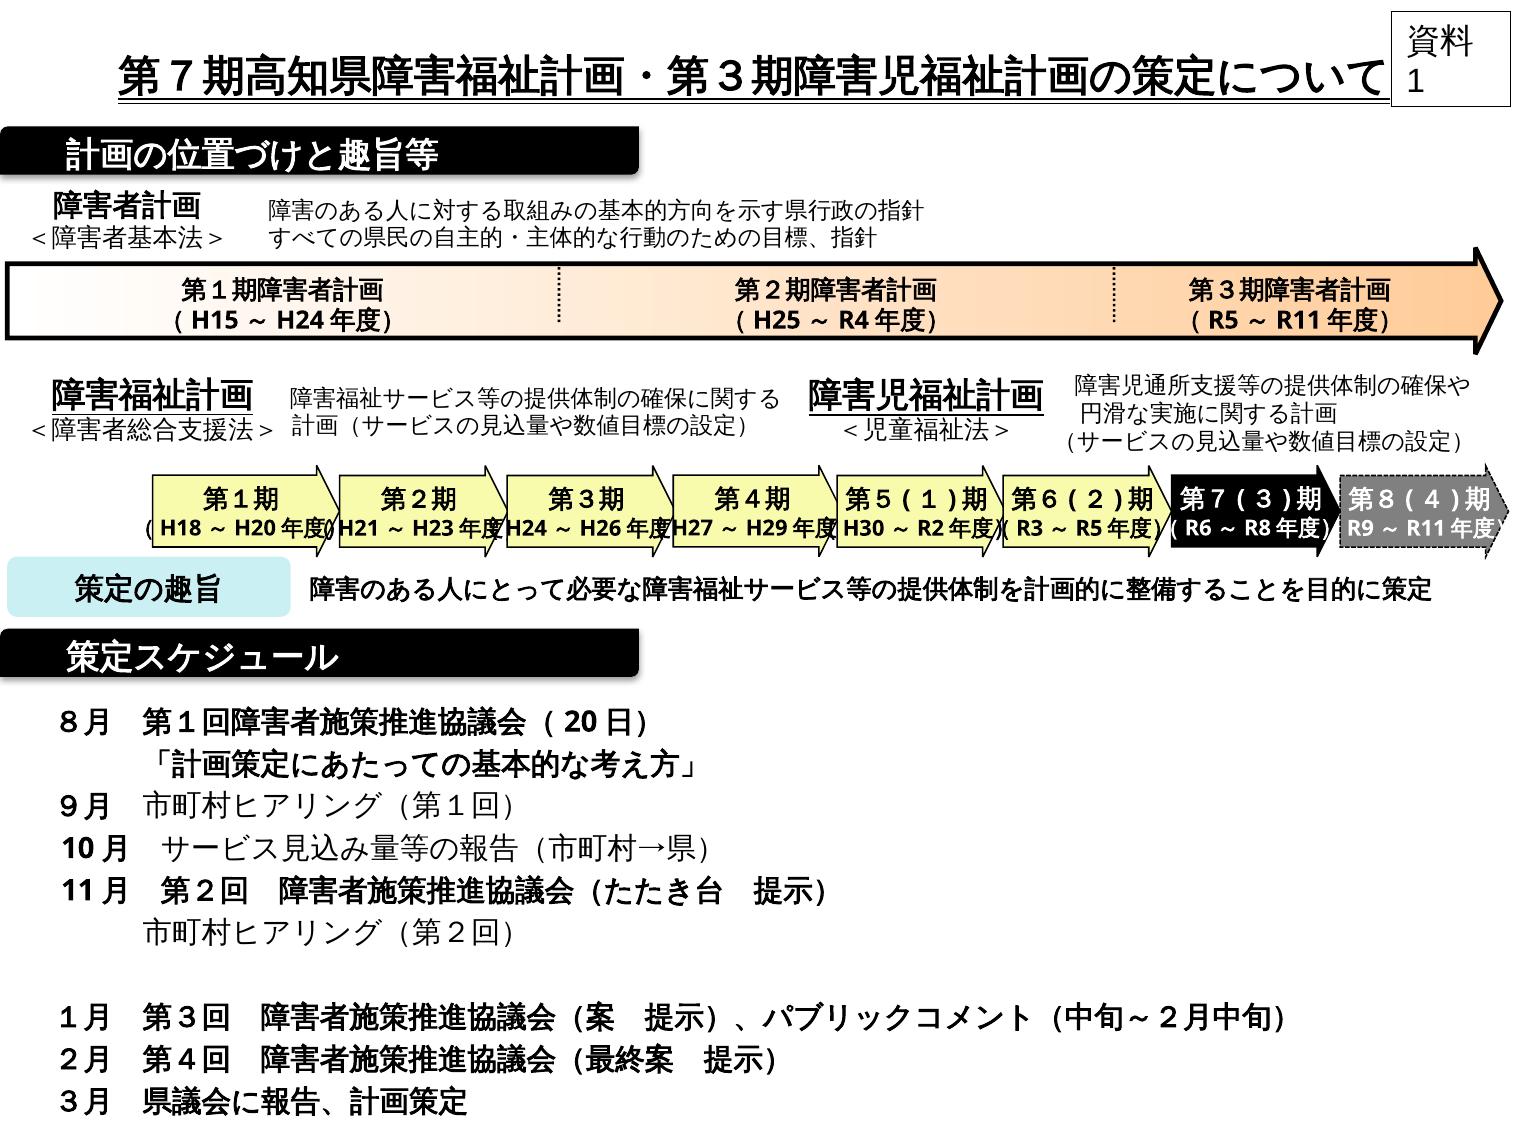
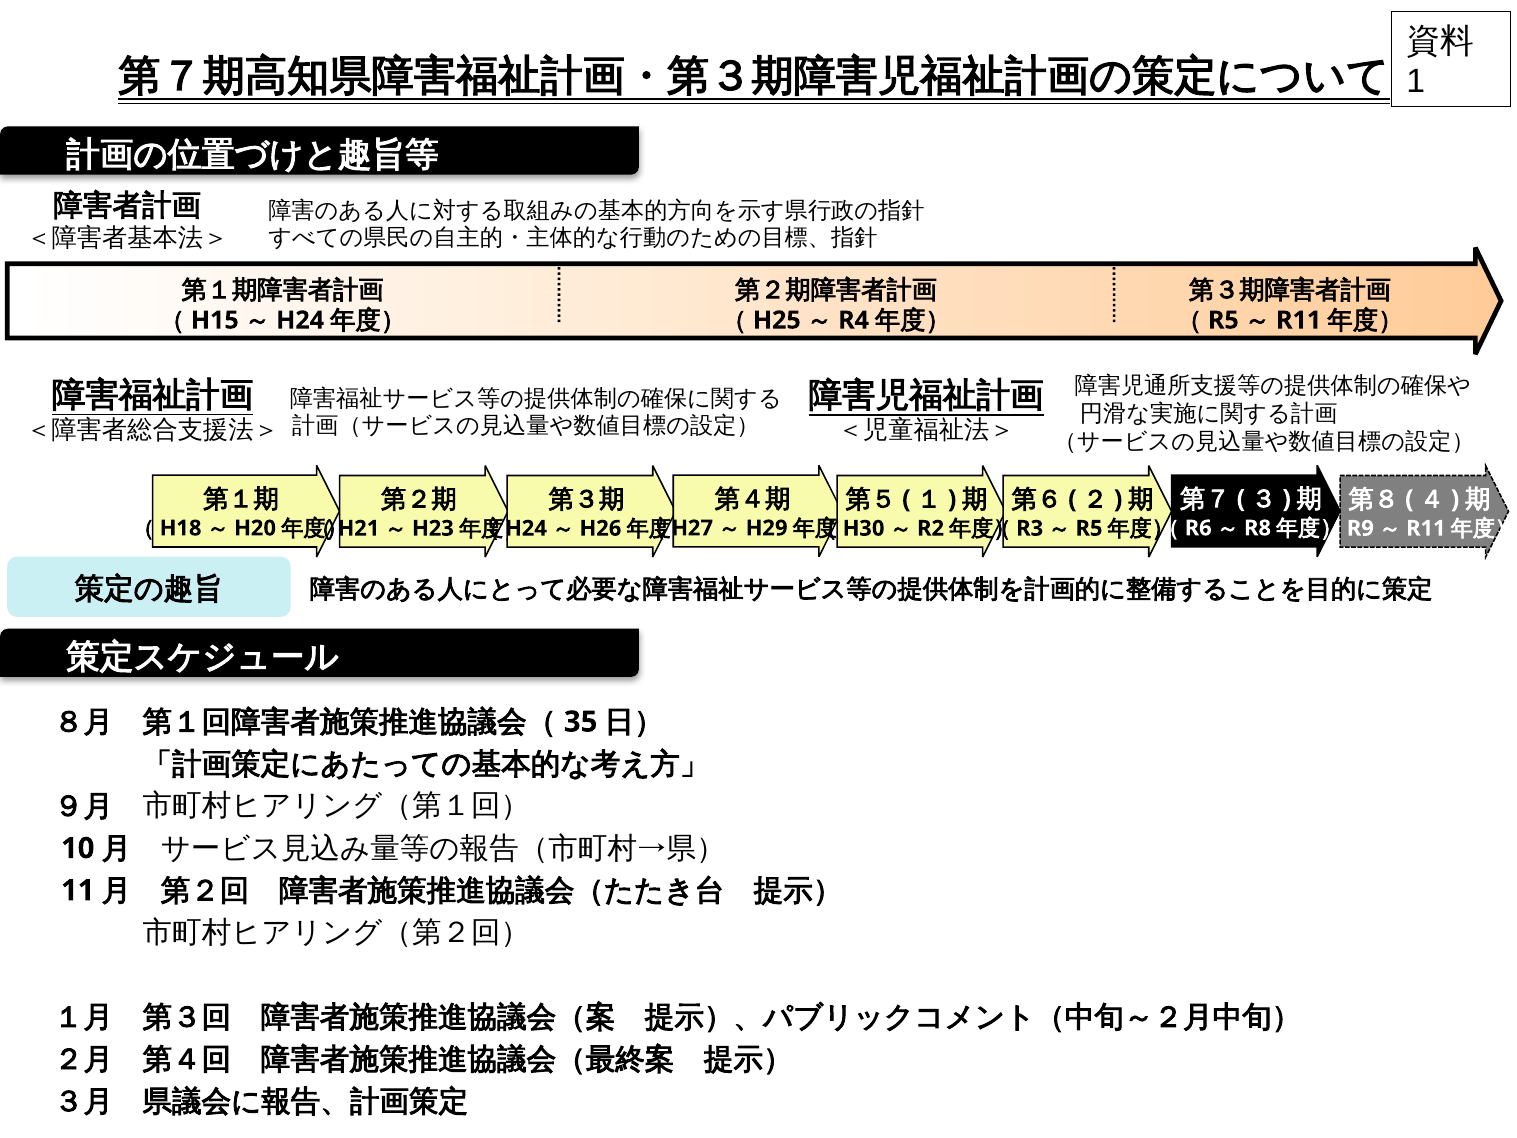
20: 20 -> 35 (581, 722)
